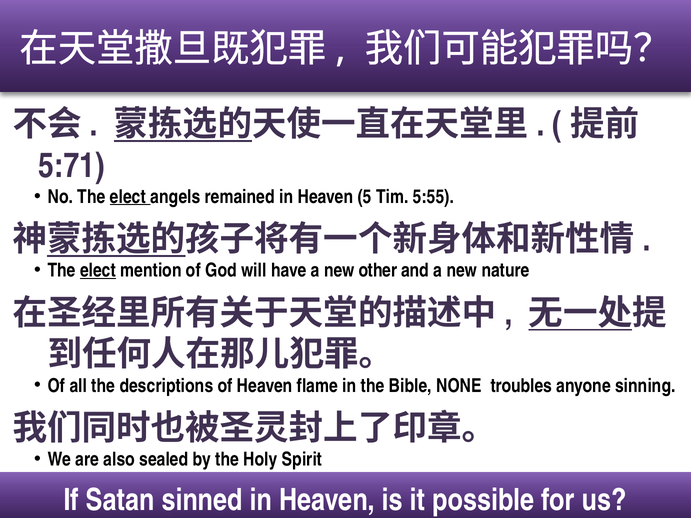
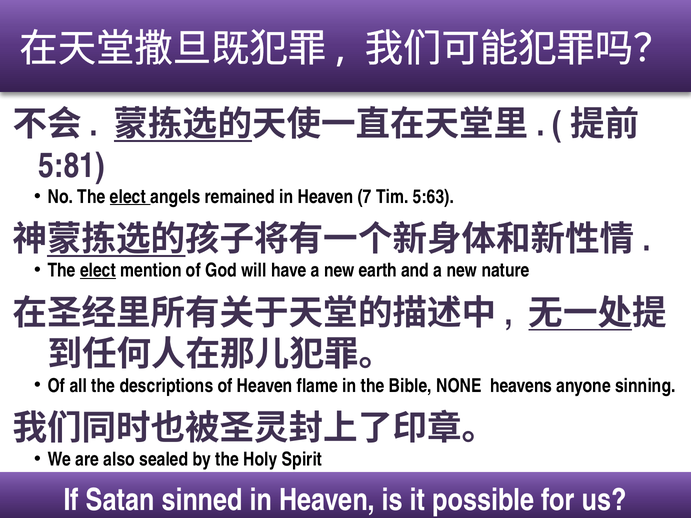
5:71: 5:71 -> 5:81 (72, 166)
5: 5 -> 7 (365, 197)
5:55: 5:55 -> 5:63 (433, 197)
other: other -> earth (378, 271)
troubles: troubles -> heavens (521, 386)
